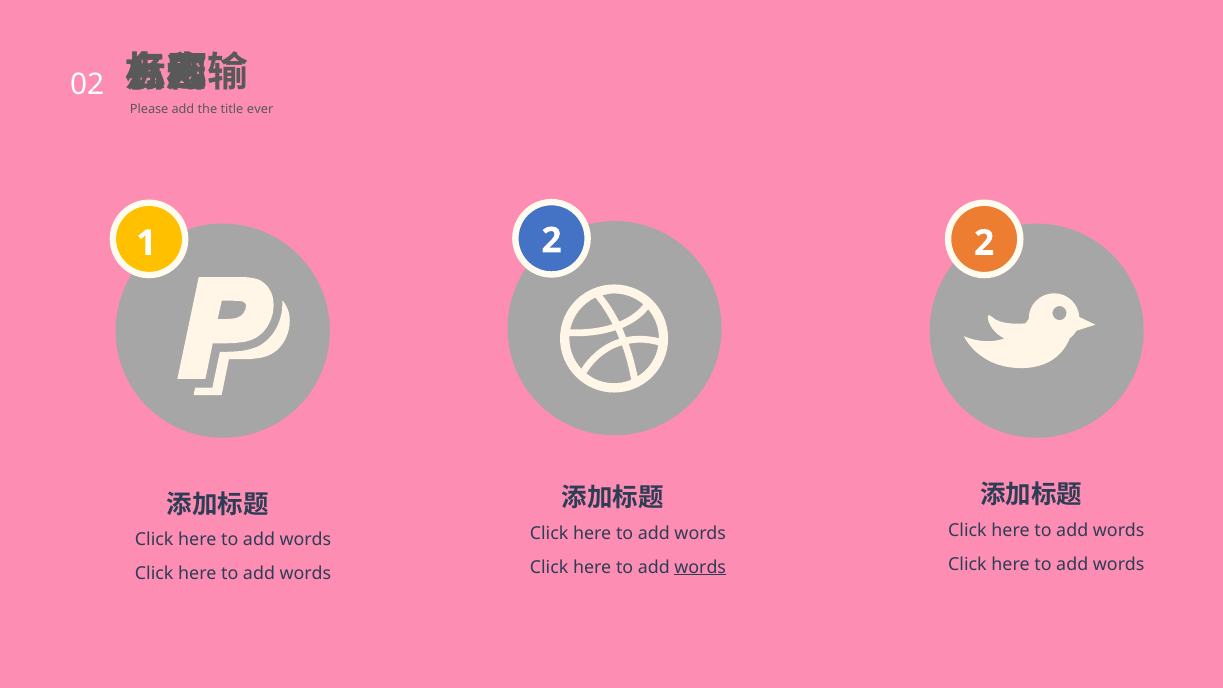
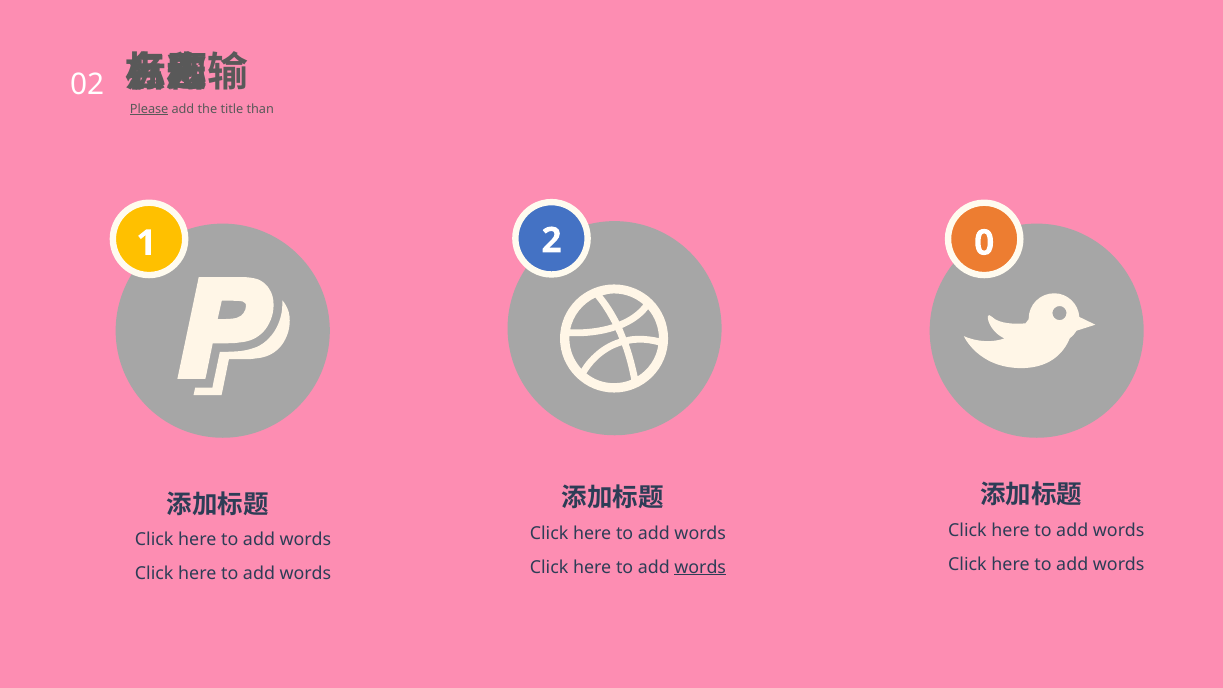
Please underline: none -> present (149, 109)
ever: ever -> than (260, 109)
1 2: 2 -> 0 (984, 243)
